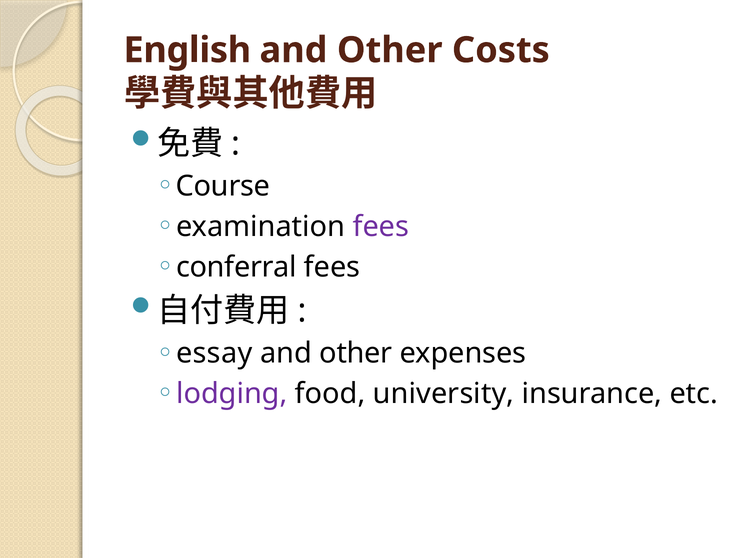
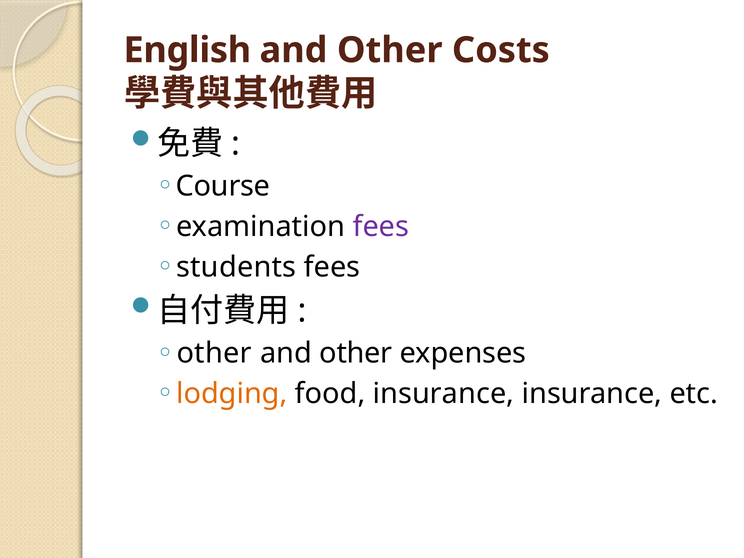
conferral: conferral -> students (236, 267)
essay: essay -> other (214, 353)
lodging colour: purple -> orange (232, 394)
food university: university -> insurance (443, 394)
